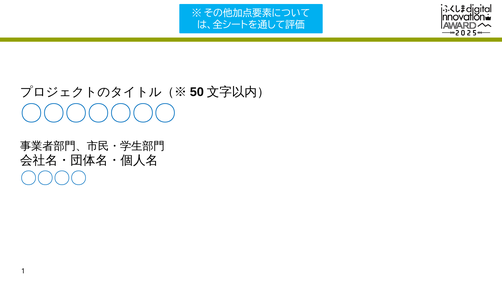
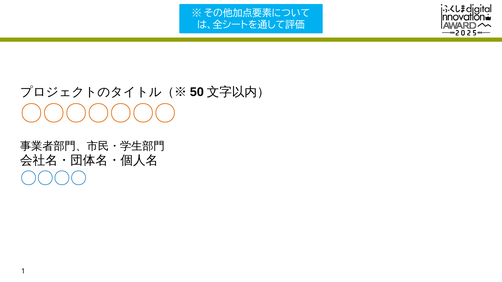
〇〇〇〇〇〇〇 colour: blue -> orange (98, 114)
